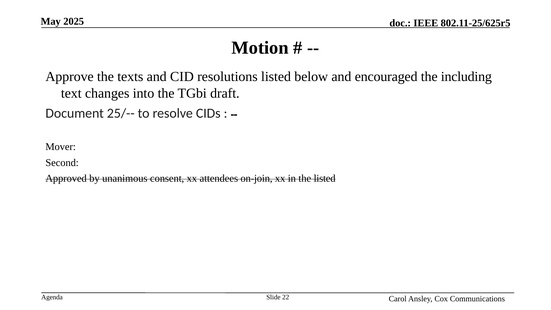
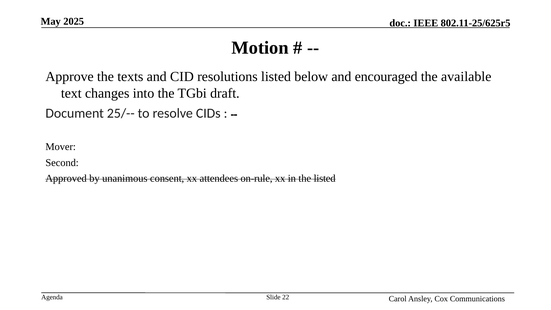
including: including -> available (466, 77)
on-join: on-join -> on-rule (257, 178)
